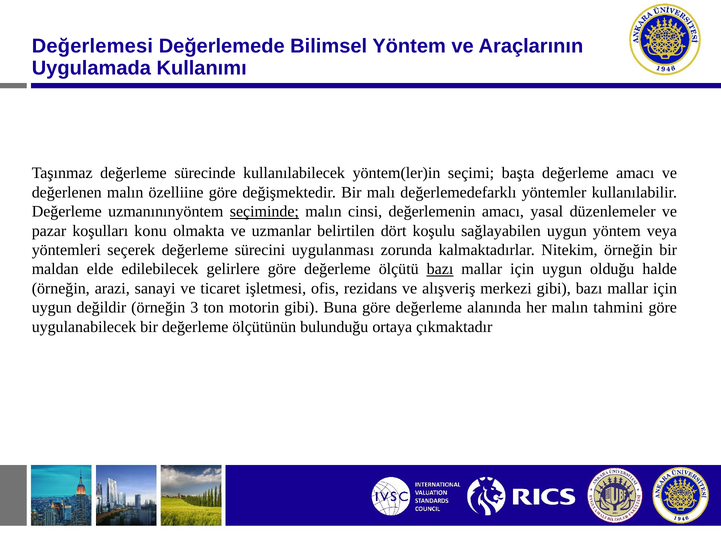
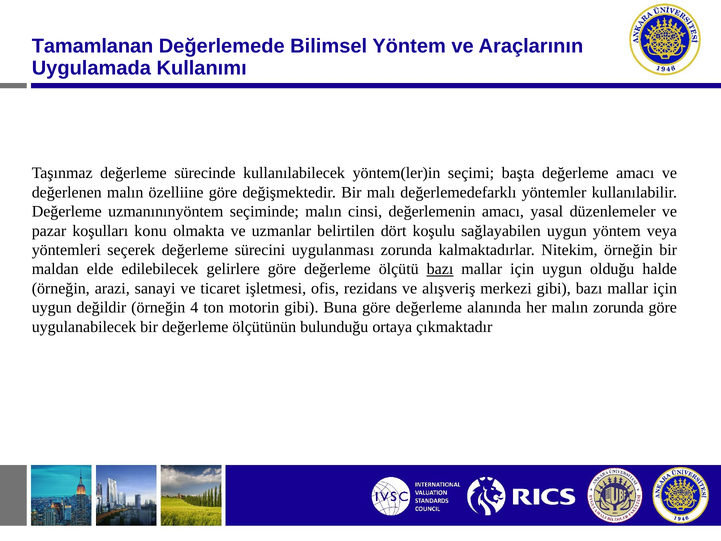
Değerlemesi: Değerlemesi -> Tamamlanan (93, 46)
seçiminde underline: present -> none (264, 211)
3: 3 -> 4 (194, 308)
malın tahmini: tahmini -> zorunda (618, 308)
